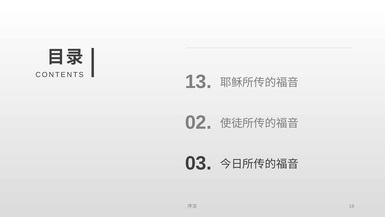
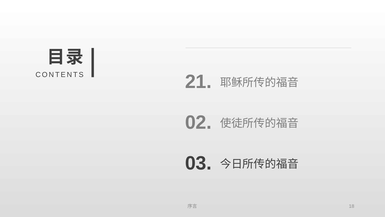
13: 13 -> 21 (198, 82)
